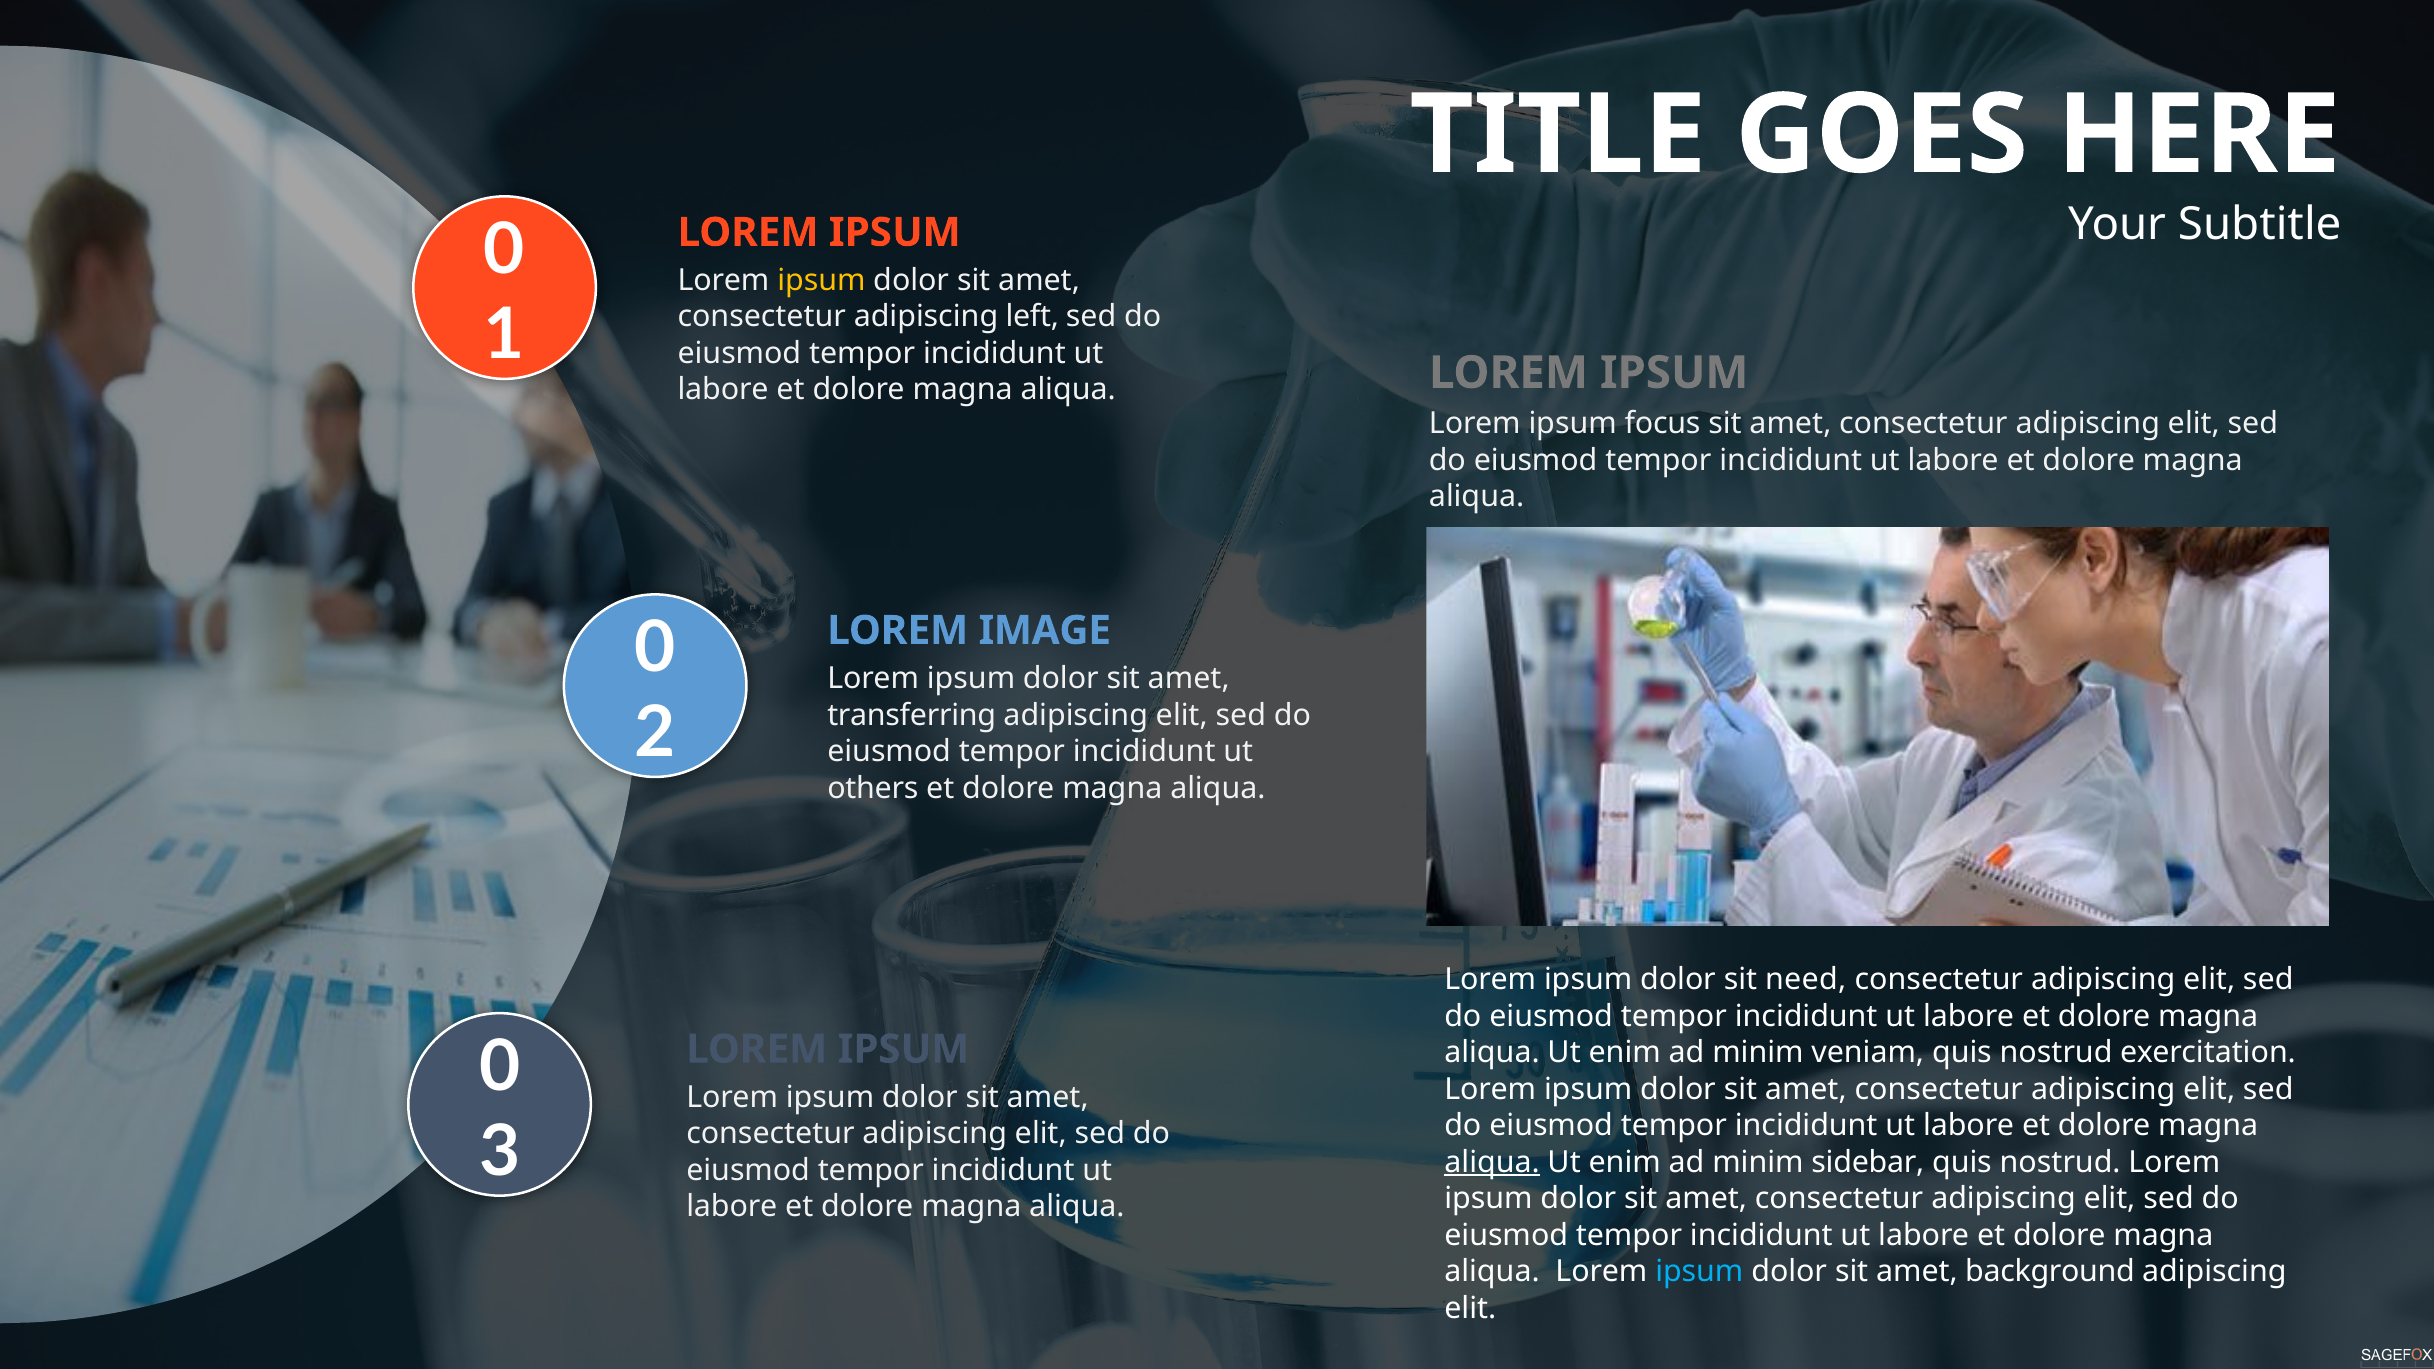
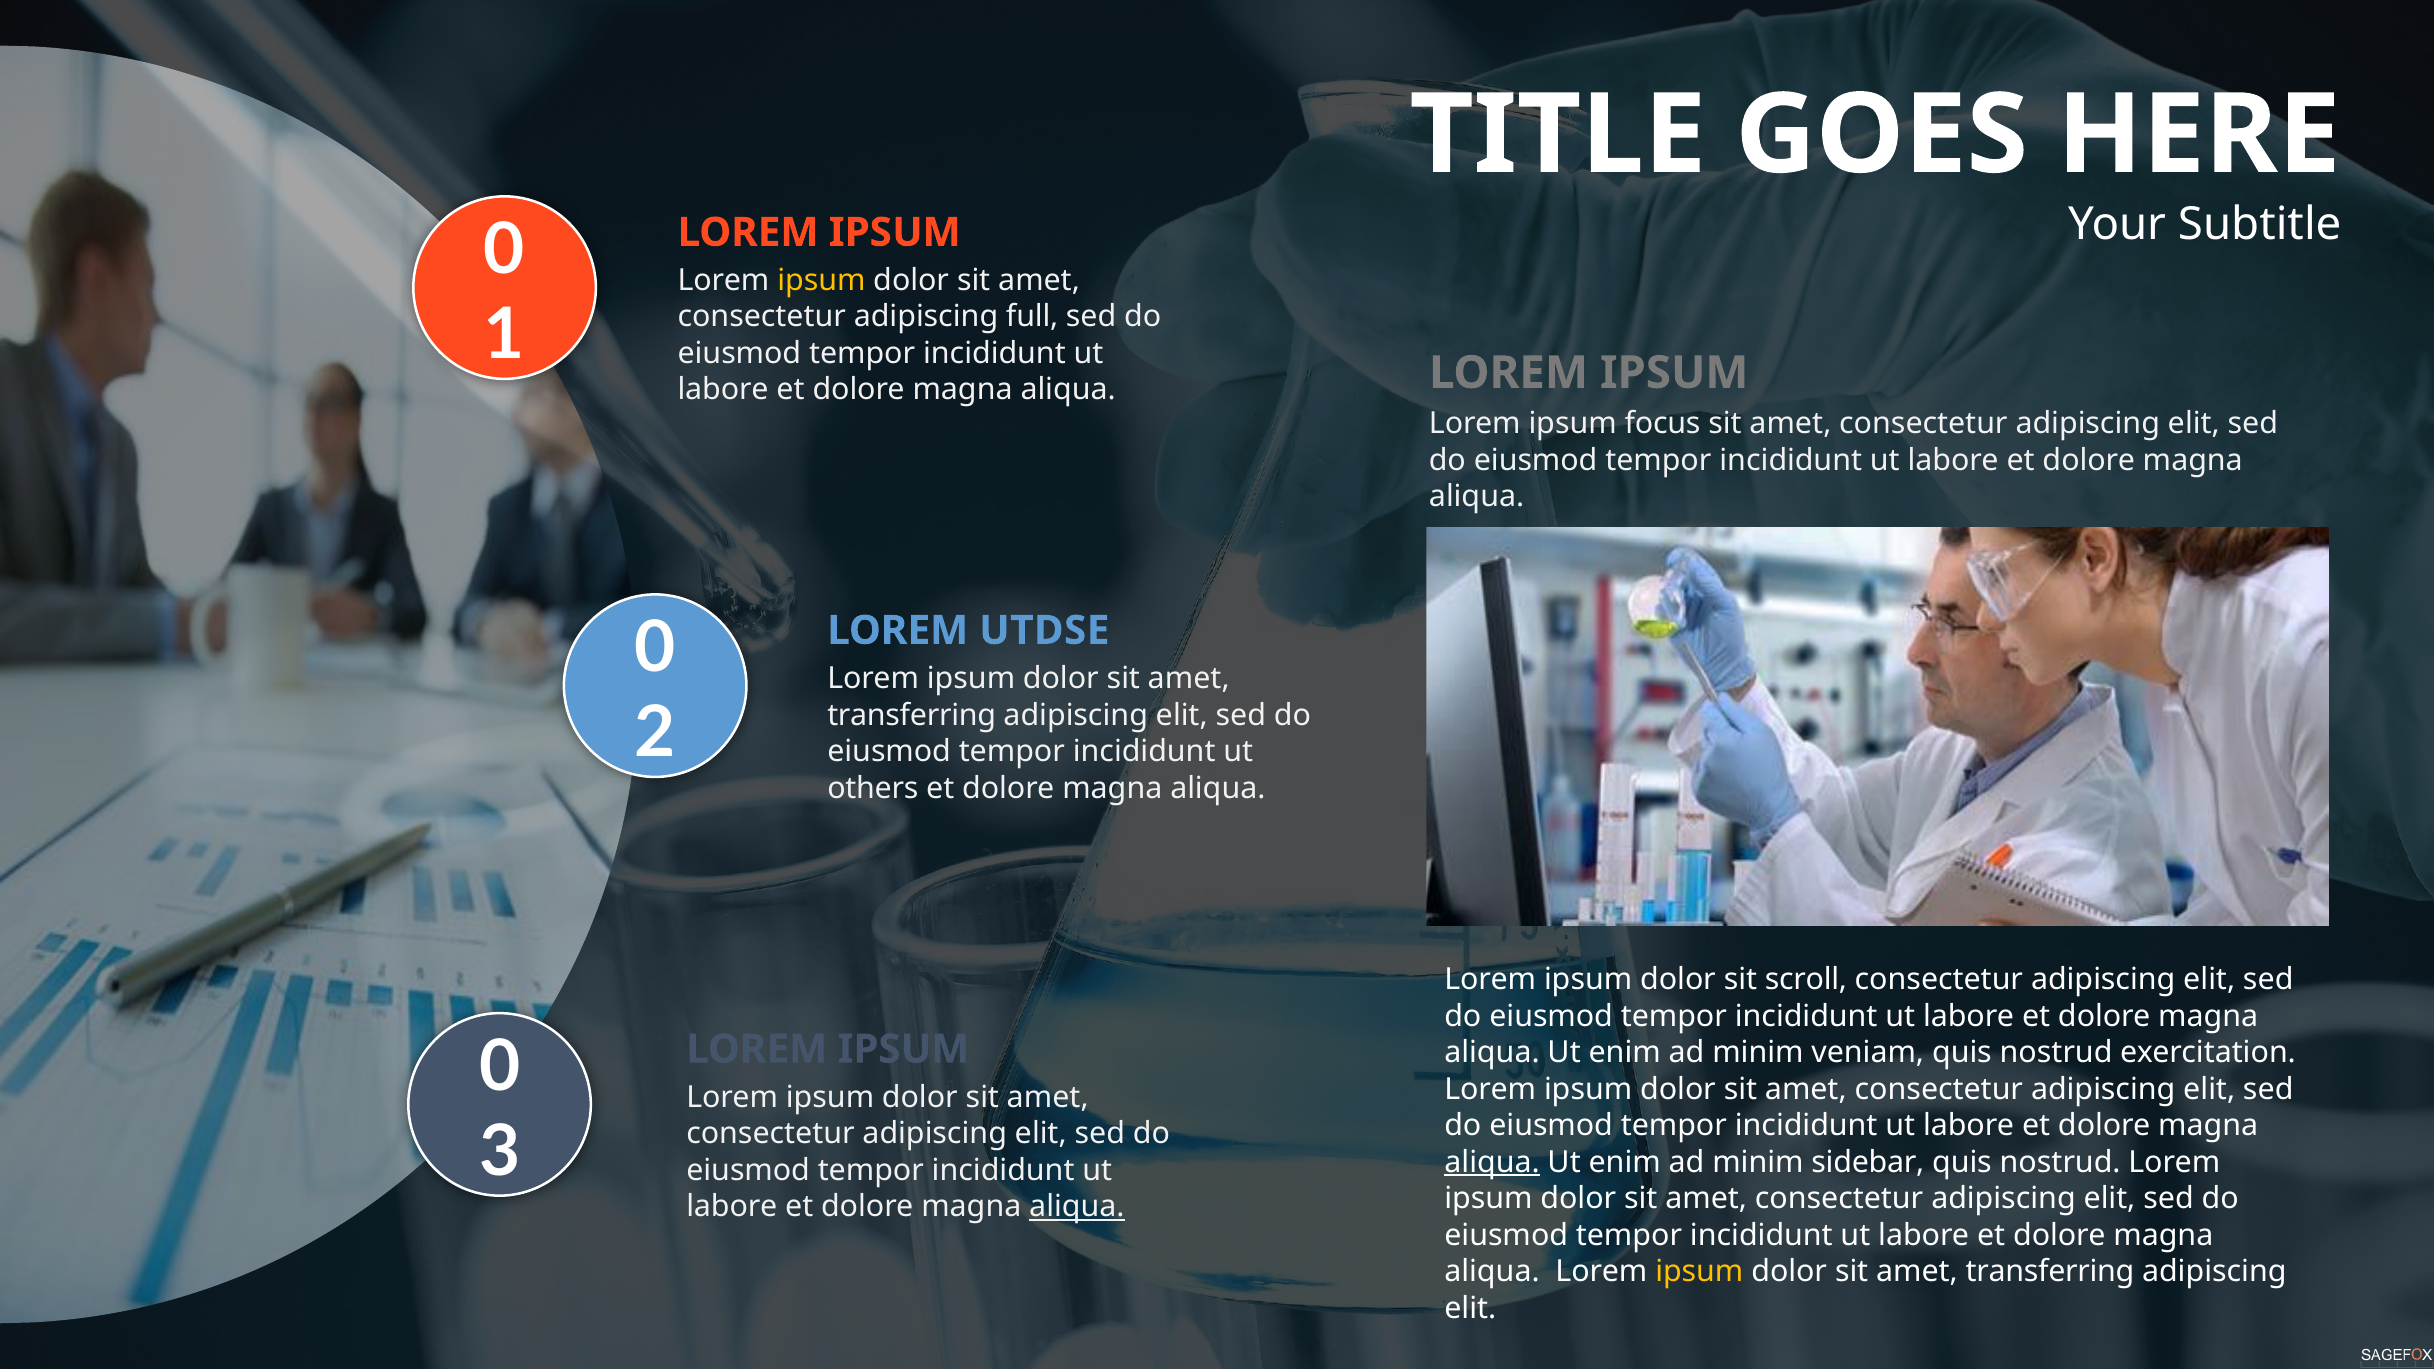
left: left -> full (1032, 317)
IMAGE: IMAGE -> UTDSE (1044, 631)
need: need -> scroll (1806, 980)
aliqua underline: none -> present (1077, 1207)
ipsum colour: light blue -> yellow (1699, 1272)
background: background -> transferring (2050, 1272)
